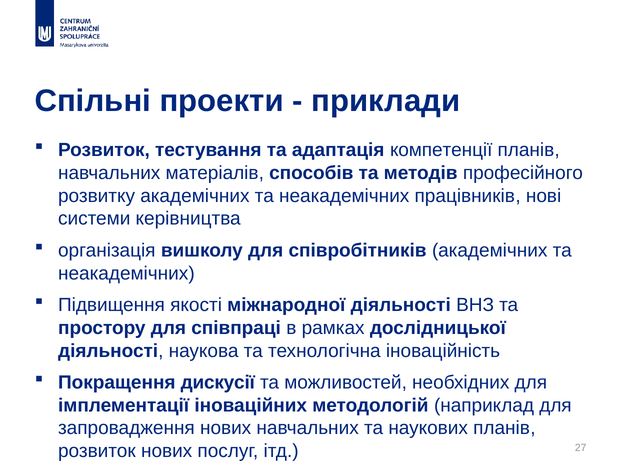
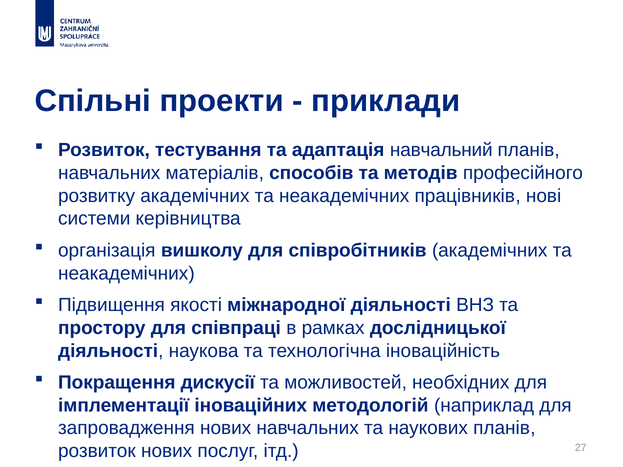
компетенції: компетенції -> навчальний (441, 150)
